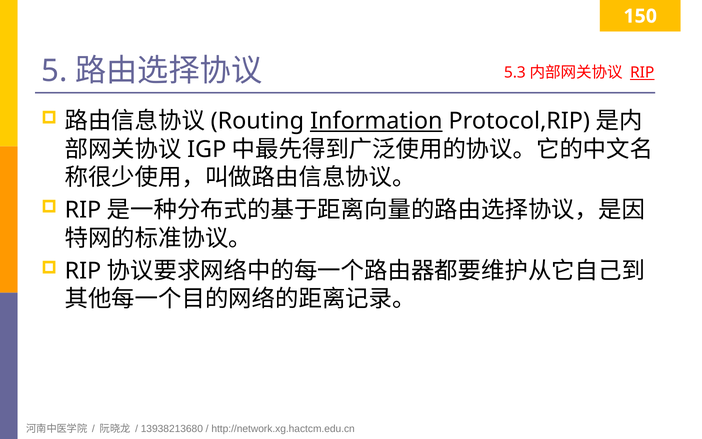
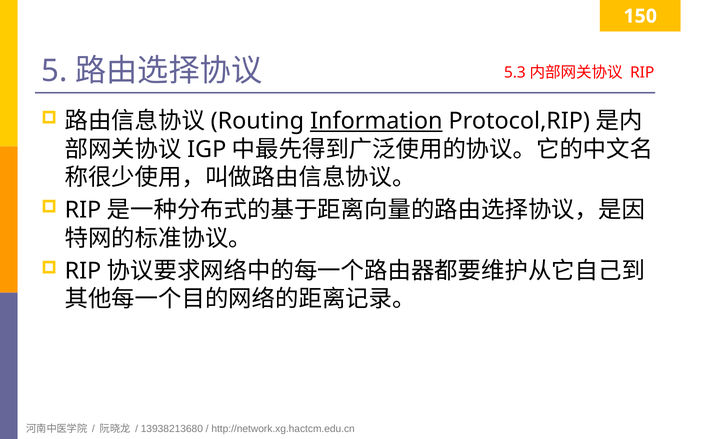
RIP underline: present -> none (642, 73)
